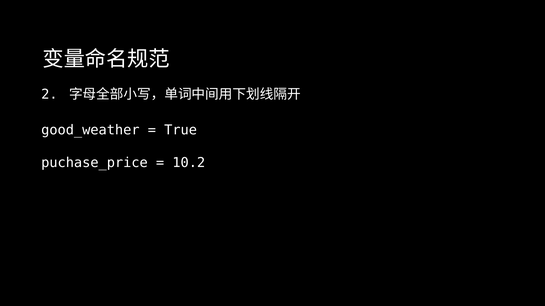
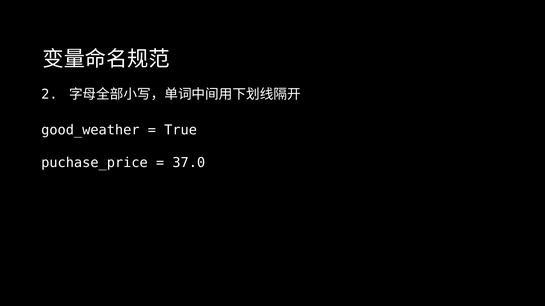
10.2: 10.2 -> 37.0 (189, 163)
